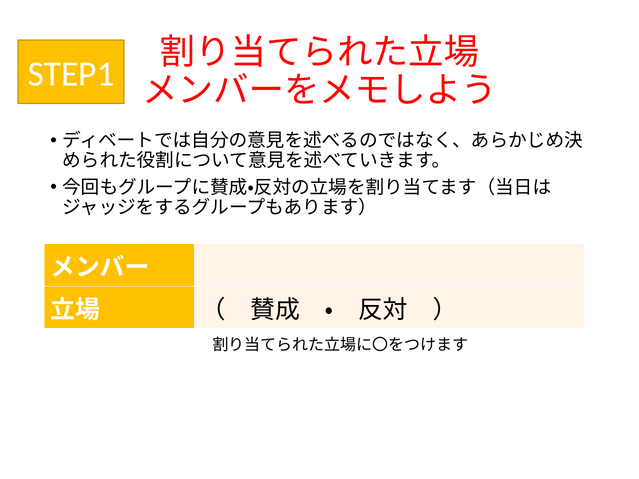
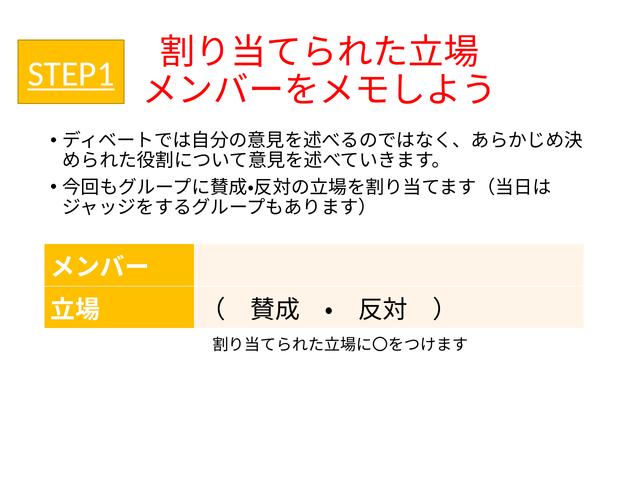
STEP1 underline: none -> present (71, 74)
